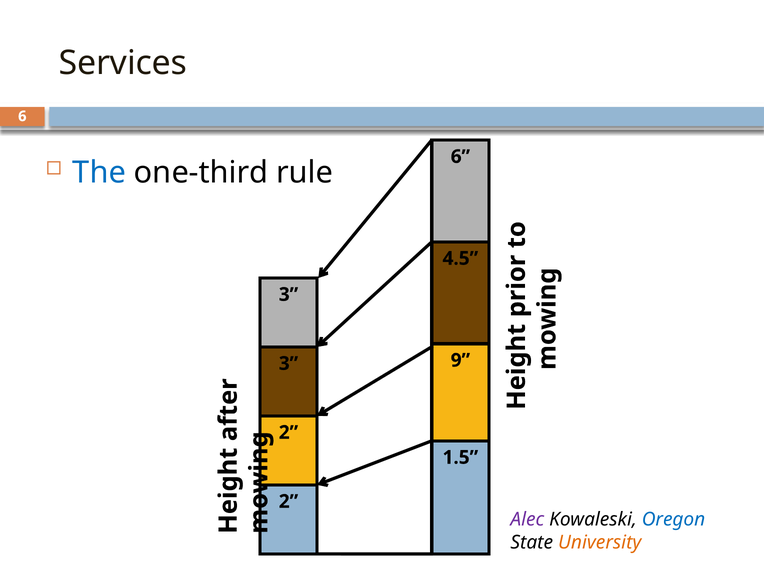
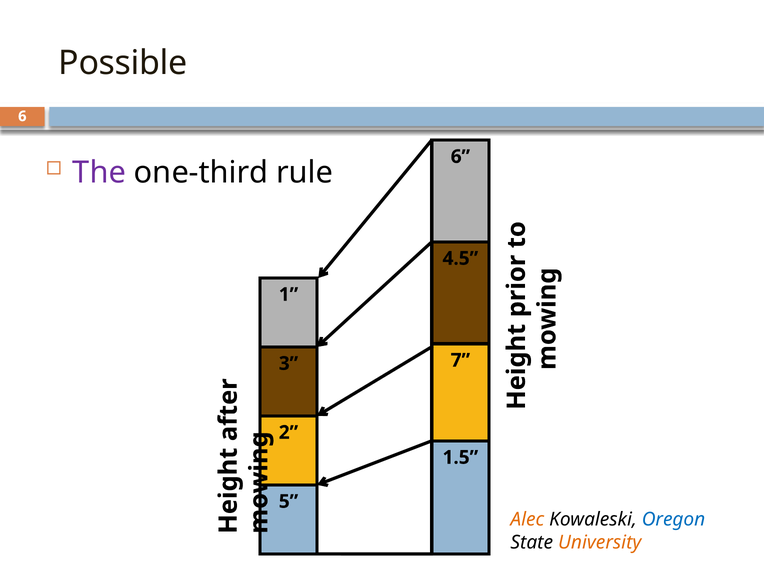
Services: Services -> Possible (123, 63)
The colour: blue -> purple (99, 173)
3: 3 -> 1 (288, 295)
9: 9 -> 7 (460, 360)
2: 2 -> 5 (288, 501)
Alec colour: purple -> orange (527, 520)
